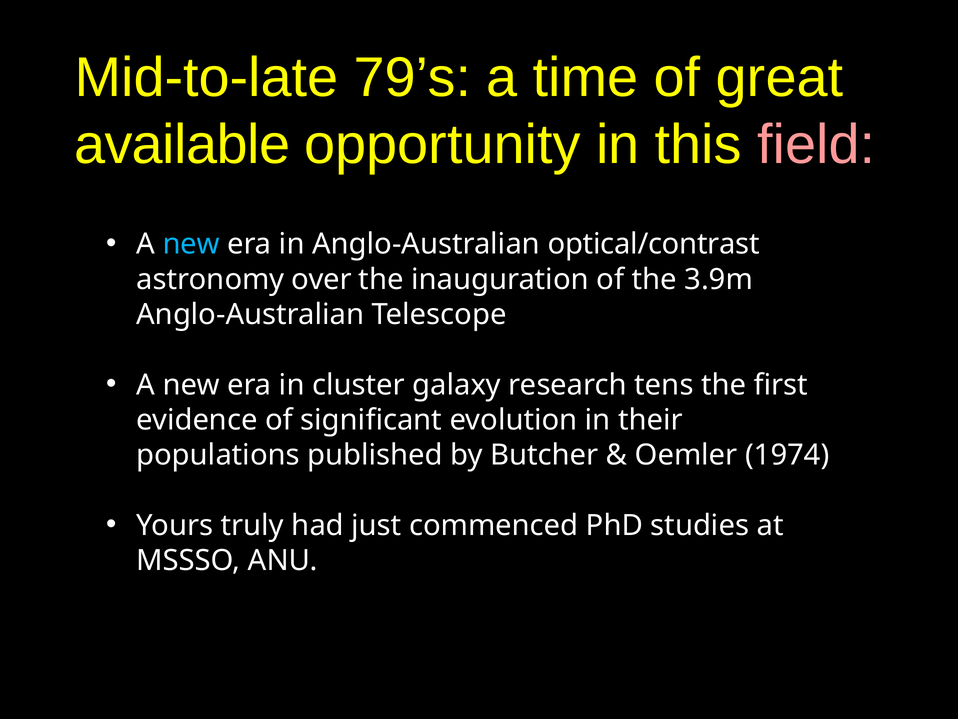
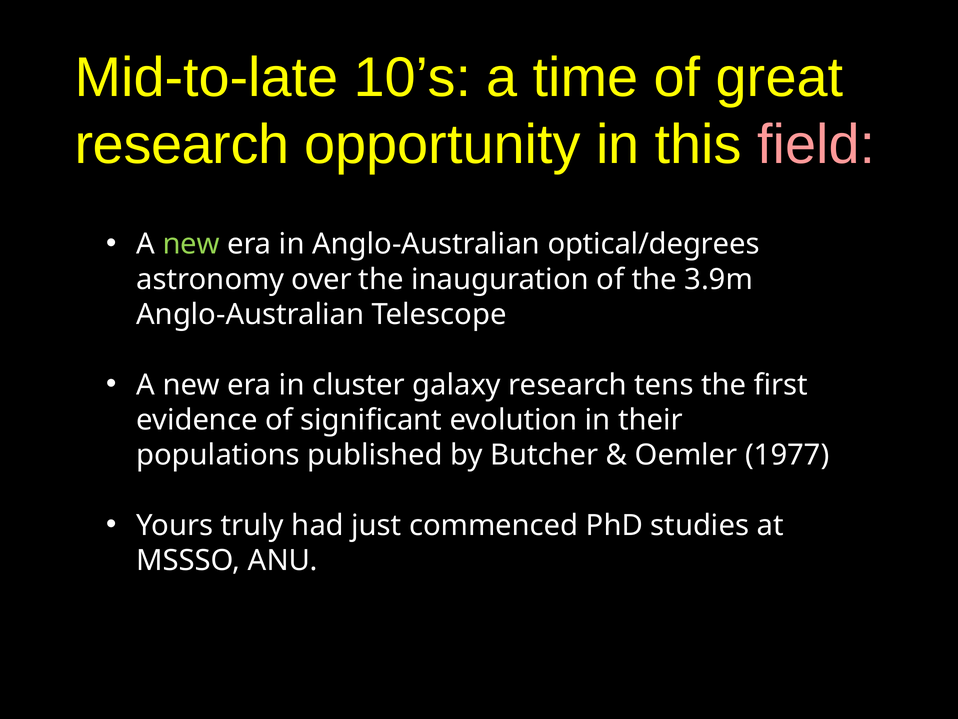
79’s: 79’s -> 10’s (412, 78)
available: available -> research (182, 145)
new colour: light blue -> light green (191, 244)
optical/contrast: optical/contrast -> optical/degrees (654, 244)
1974: 1974 -> 1977 (787, 455)
